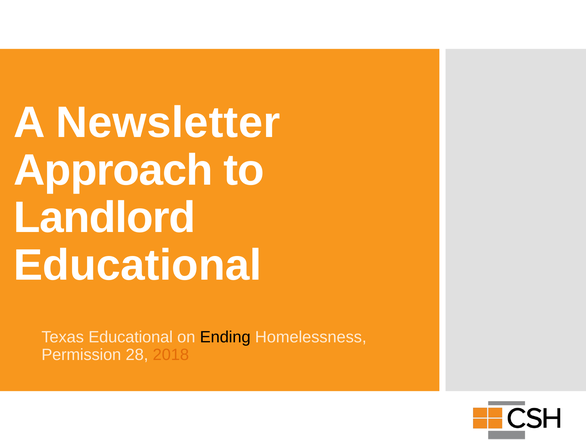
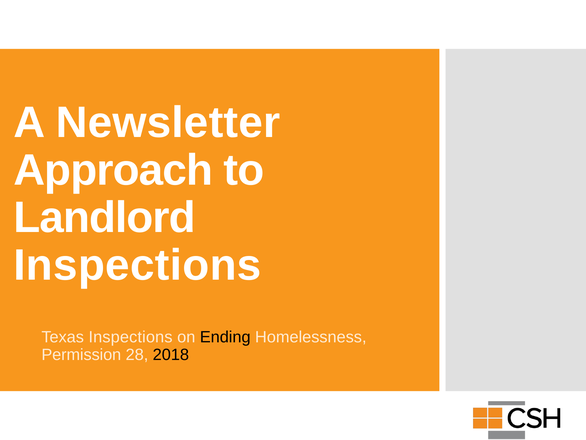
Educational: Educational -> Inspections (137, 265)
Texas Educational: Educational -> Inspections (131, 337)
2018 colour: orange -> black (171, 354)
